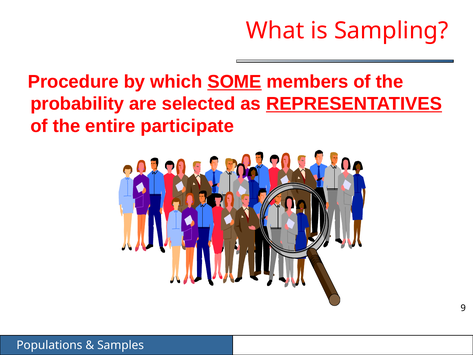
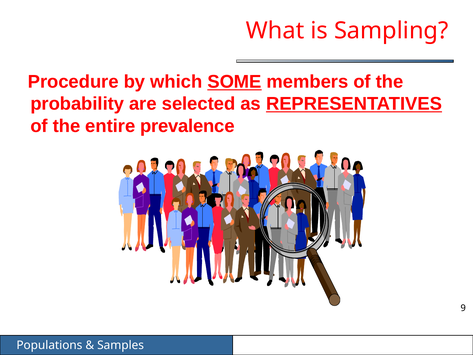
participate: participate -> prevalence (187, 126)
